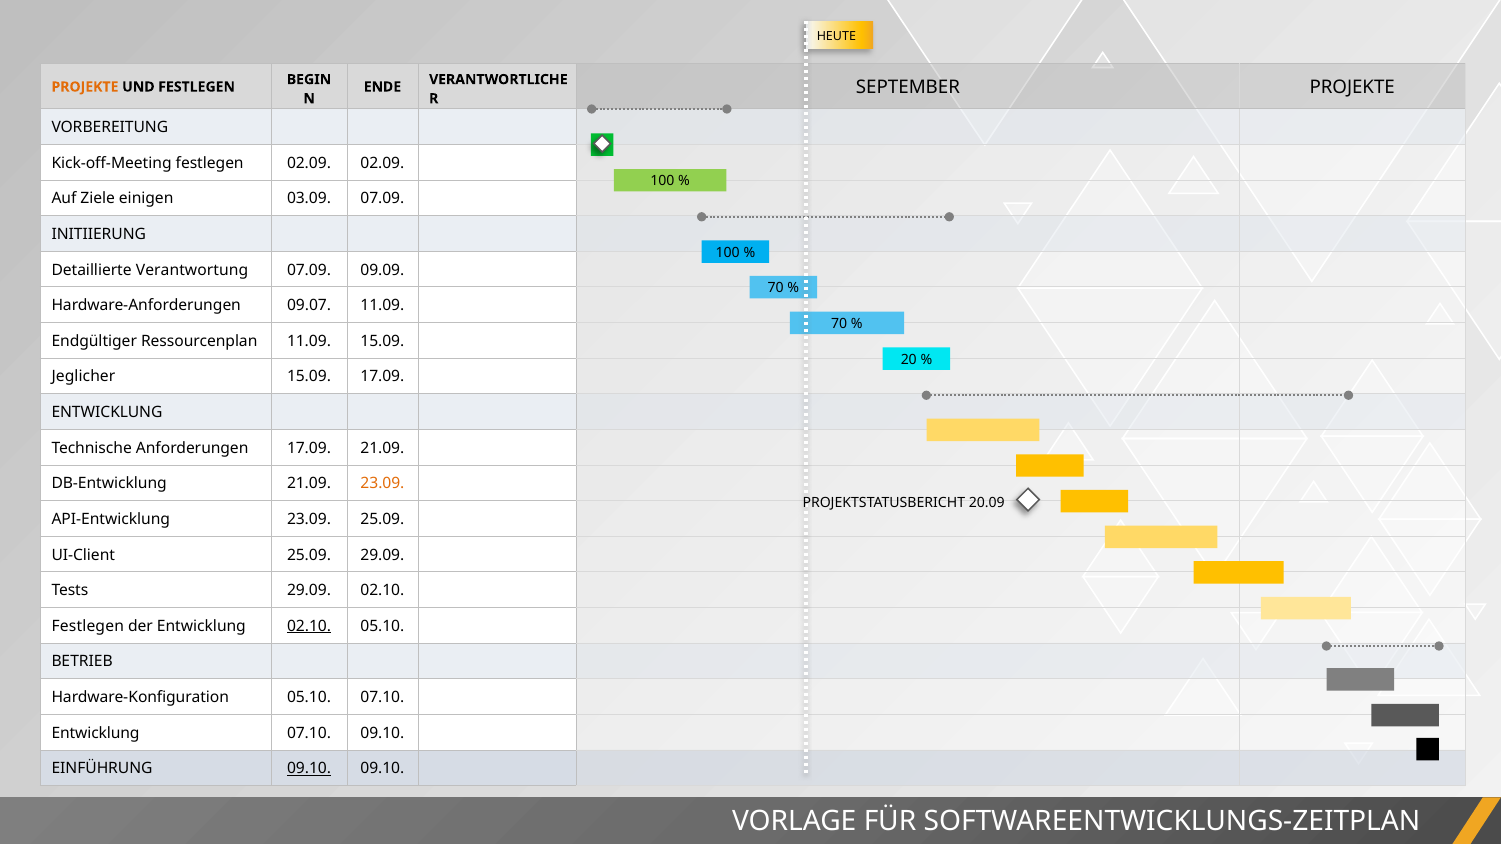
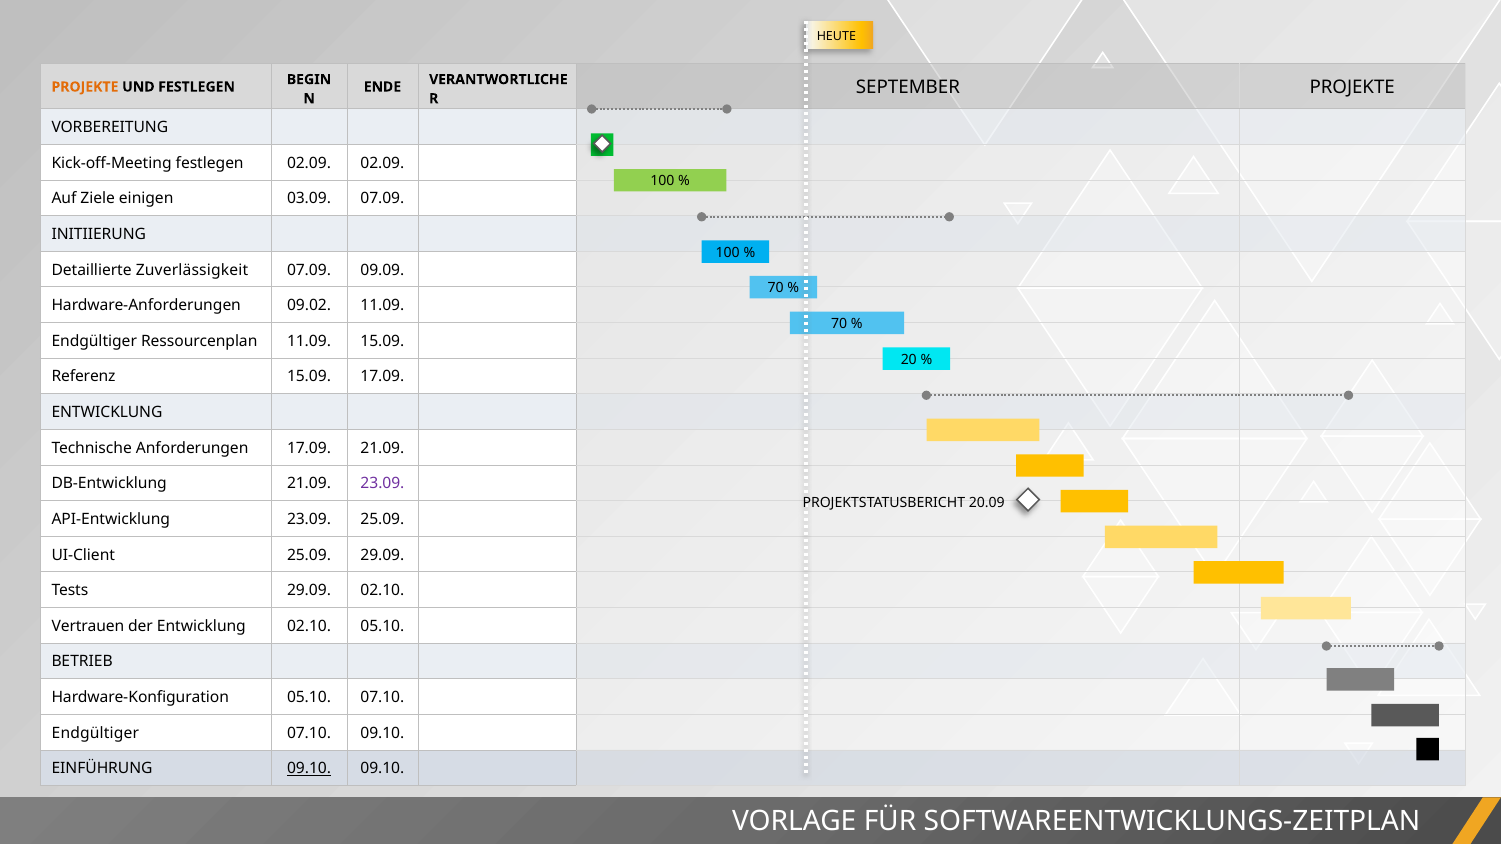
Verantwortung: Verantwortung -> Zuverlässigkeit (192, 270)
09.07: 09.07 -> 09.02 (309, 306)
Jeglicher: Jeglicher -> Referenz (84, 377)
23.09 colour: orange -> purple (382, 484)
Festlegen: Festlegen -> Vertrauen (88, 626)
02.10 underline: present -> none (309, 626)
Entwicklung: Entwicklung -> Endgültiger (95, 733)
